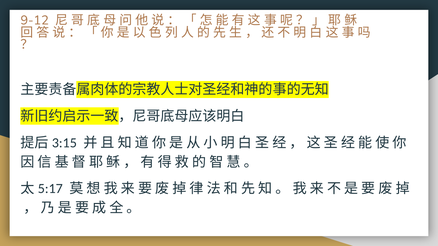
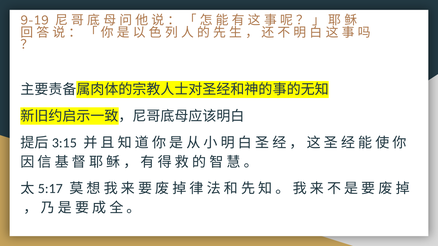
9-12: 9-12 -> 9-19 (35, 20)
